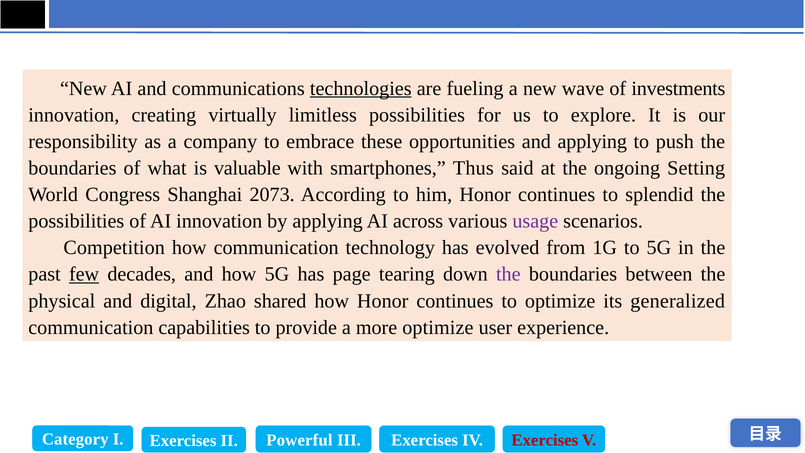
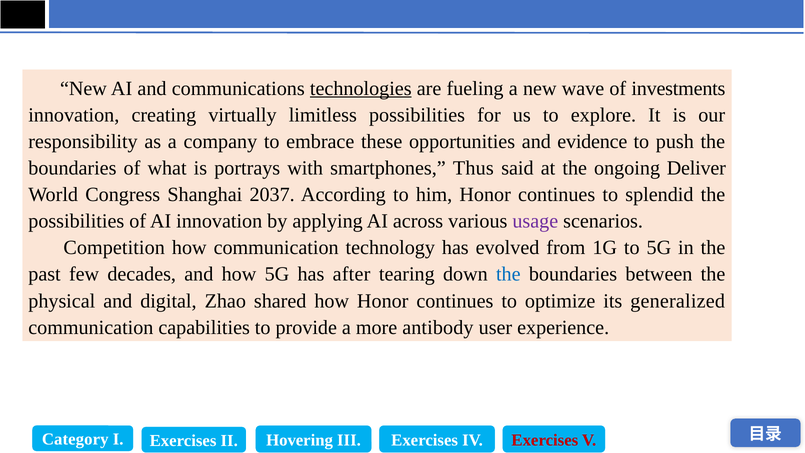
and applying: applying -> evidence (592, 141)
valuable: valuable -> portrays (247, 168)
Setting: Setting -> Deliver (696, 168)
2073: 2073 -> 2037 (272, 194)
few underline: present -> none (84, 274)
page: page -> after (352, 274)
the colour: purple -> blue (508, 274)
more optimize: optimize -> antibody (438, 327)
Powerful: Powerful -> Hovering (300, 440)
